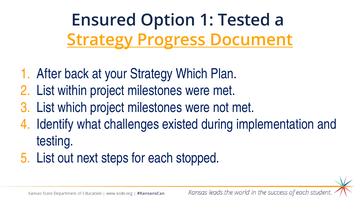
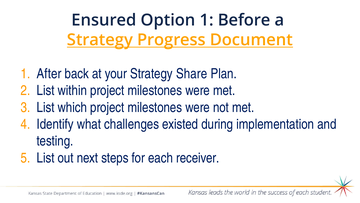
Tested: Tested -> Before (244, 20)
Strategy Which: Which -> Share (192, 74)
stopped: stopped -> receiver (198, 158)
